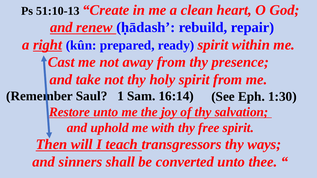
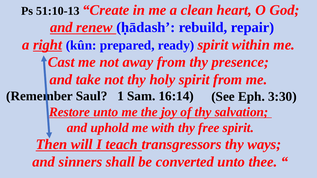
1:30: 1:30 -> 3:30 (282, 97)
